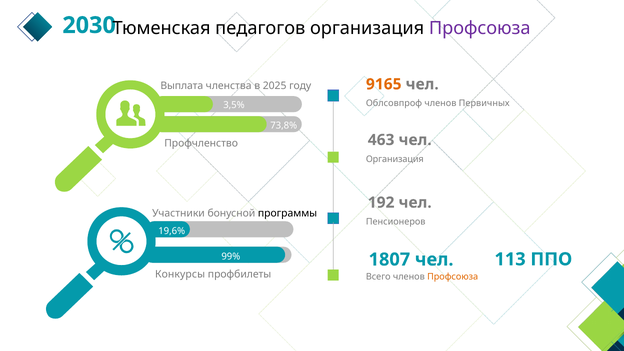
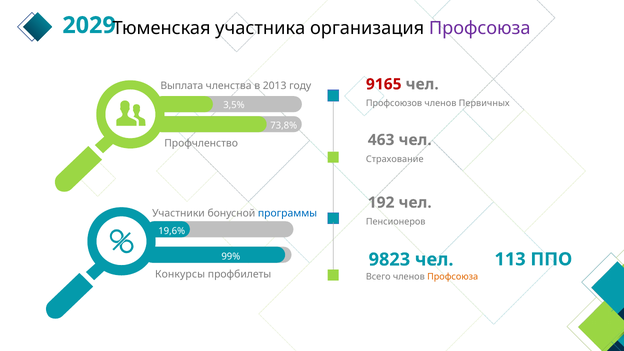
2030: 2030 -> 2029 (89, 25)
педагогов: педагогов -> участника (260, 28)
9165 colour: orange -> red (384, 84)
2025: 2025 -> 2013 (275, 86)
Облсовпроф: Облсовпроф -> Профсоюзов (394, 103)
Организация: Организация -> Страхование (395, 159)
программы colour: black -> blue (288, 213)
1807: 1807 -> 9823 (389, 260)
